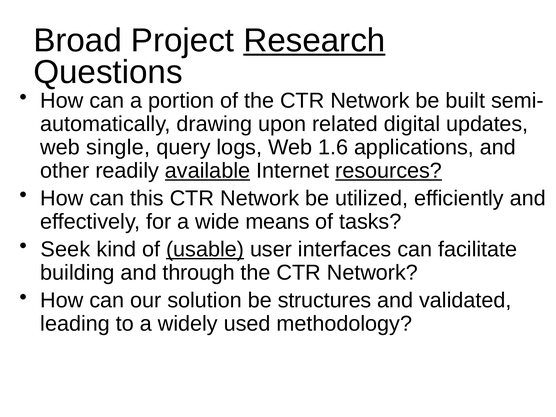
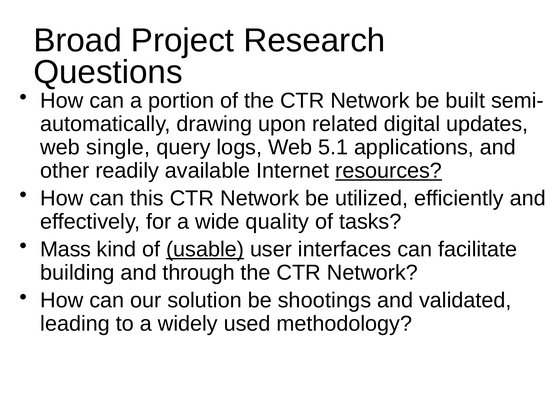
Research underline: present -> none (314, 40)
1.6: 1.6 -> 5.1 (333, 147)
available underline: present -> none (208, 171)
means: means -> quality (277, 222)
Seek: Seek -> Mass (66, 249)
structures: structures -> shootings (324, 300)
